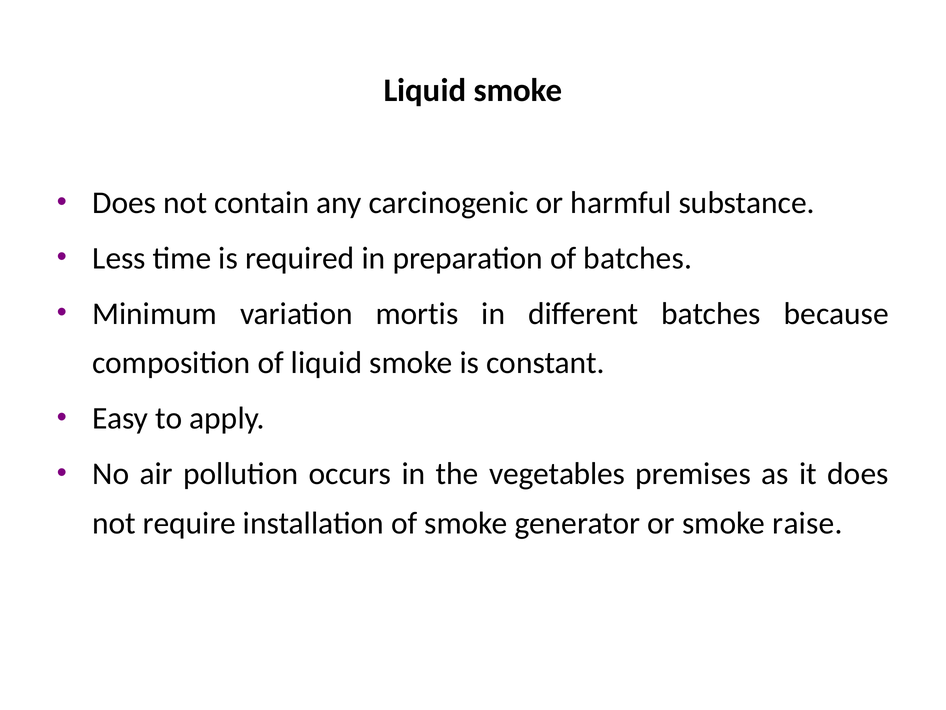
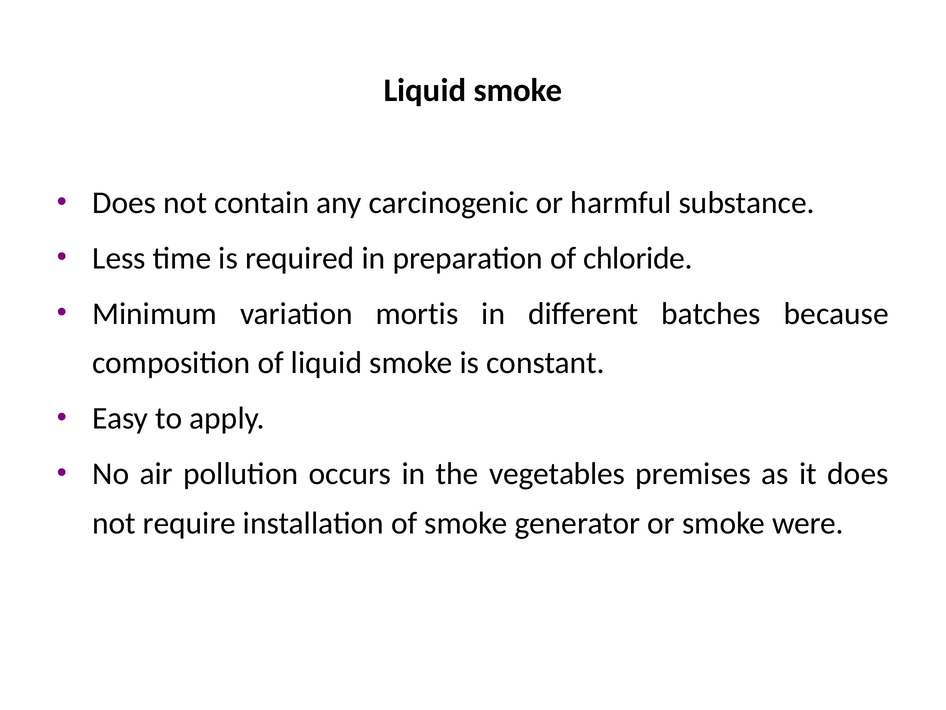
of batches: batches -> chloride (638, 258)
raise: raise -> were (808, 523)
